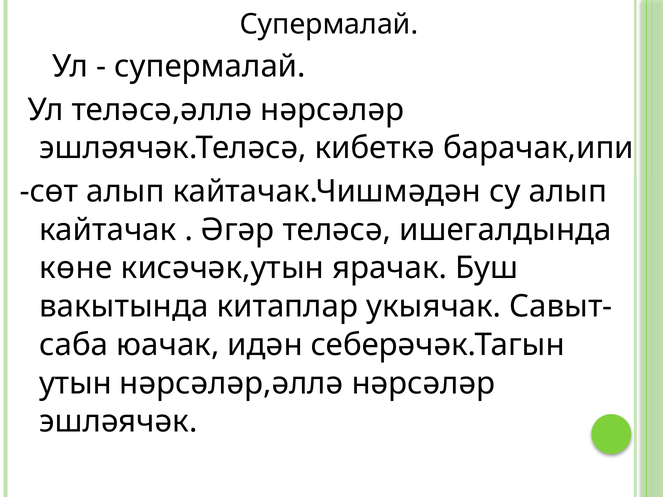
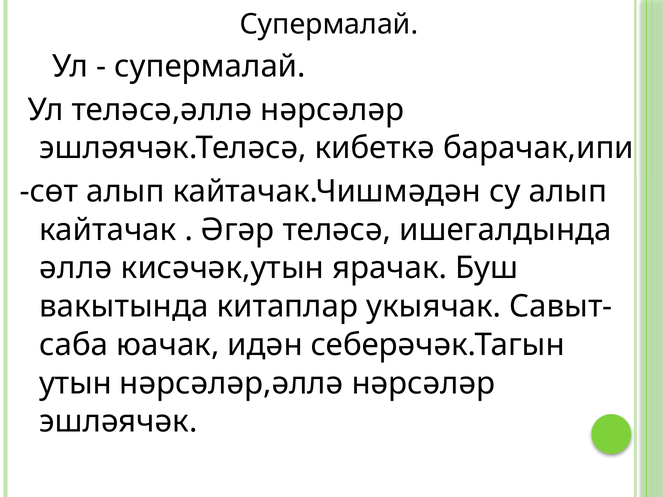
көне: көне -> әллә (76, 268)
